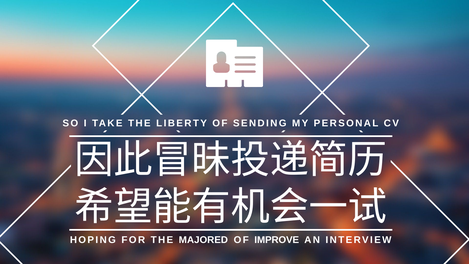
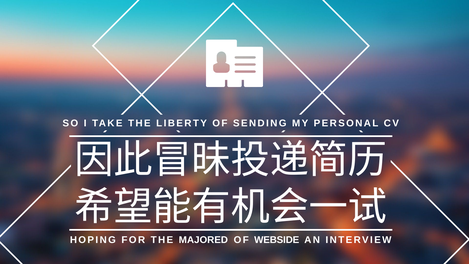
IMPROVE: IMPROVE -> WEBSIDE (277, 240)
